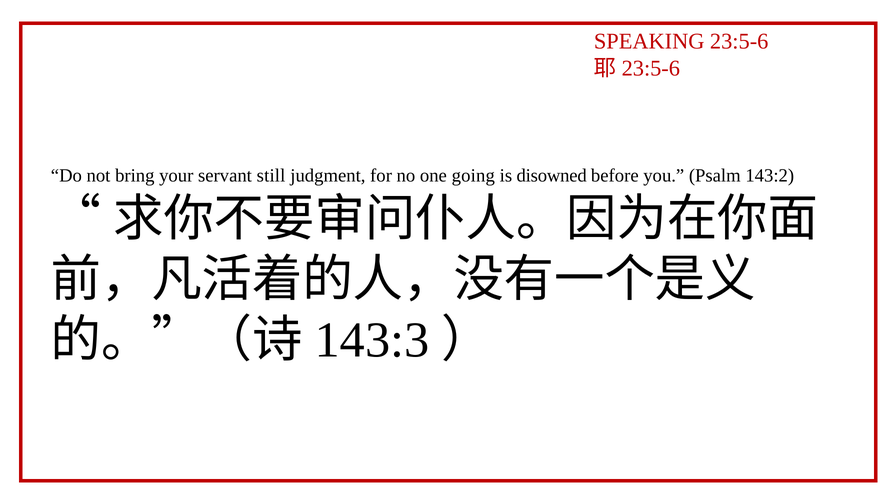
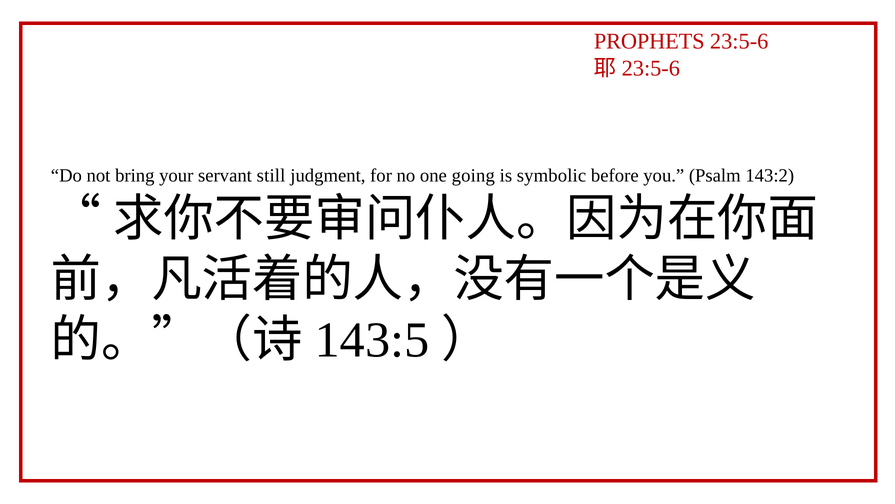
SPEAKING: SPEAKING -> PROPHETS (649, 41)
disowned: disowned -> symbolic (552, 175)
143:3: 143:3 -> 143:5 (372, 340)
